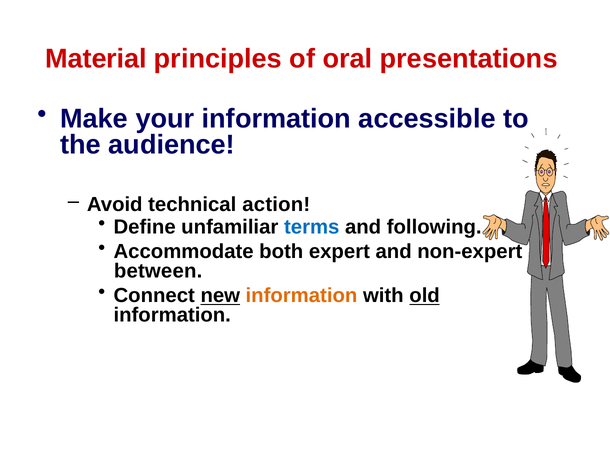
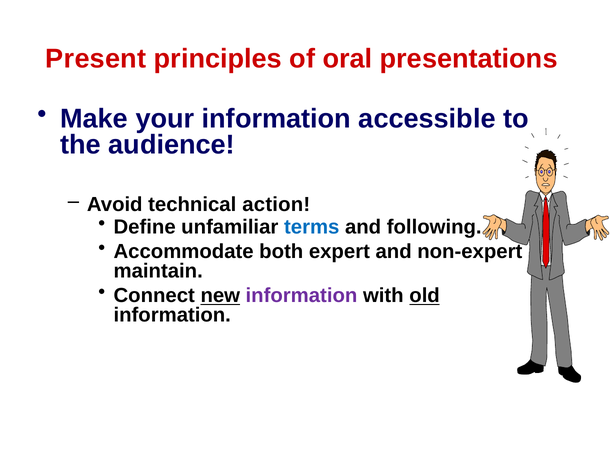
Material: Material -> Present (96, 59)
between: between -> maintain (158, 271)
information colour: orange -> purple (301, 295)
